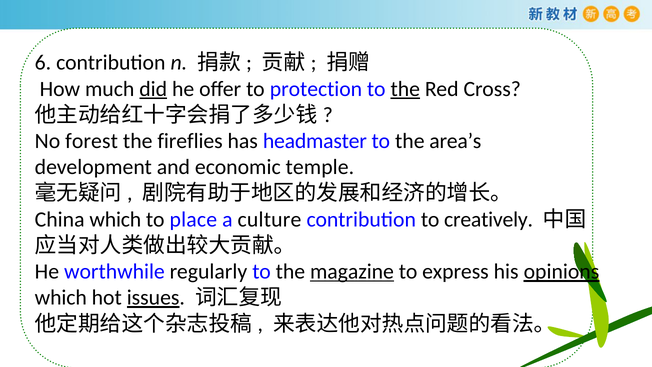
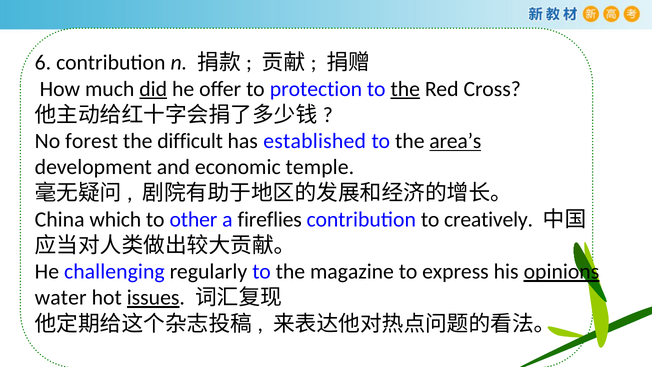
fireflies: fireflies -> difficult (190, 141)
headmaster: headmaster -> established (315, 141)
area’s underline: none -> present (455, 141)
place: place -> other (193, 219)
culture: culture -> fireflies (270, 219)
worthwhile: worthwhile -> challenging (114, 271)
magazine underline: present -> none (352, 271)
which: which -> water (61, 298)
